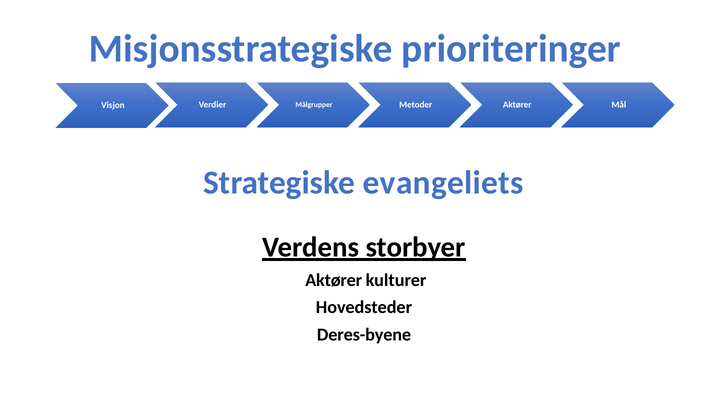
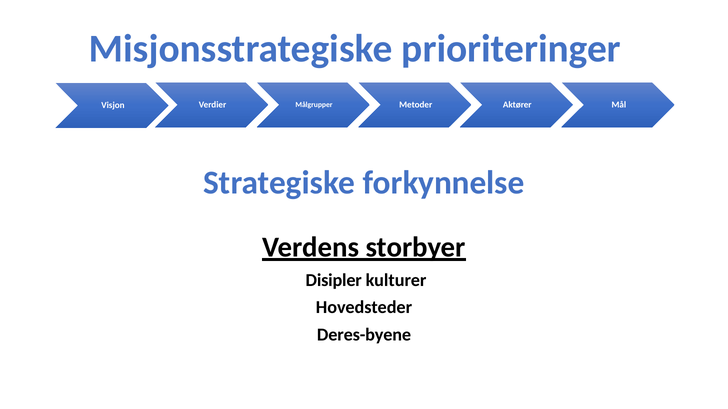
evangeliets: evangeliets -> forkynnelse (443, 183)
Aktører: Aktører -> Disipler (334, 281)
